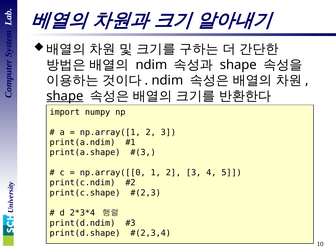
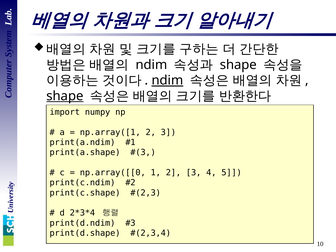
ndim underline: none -> present (167, 80)
